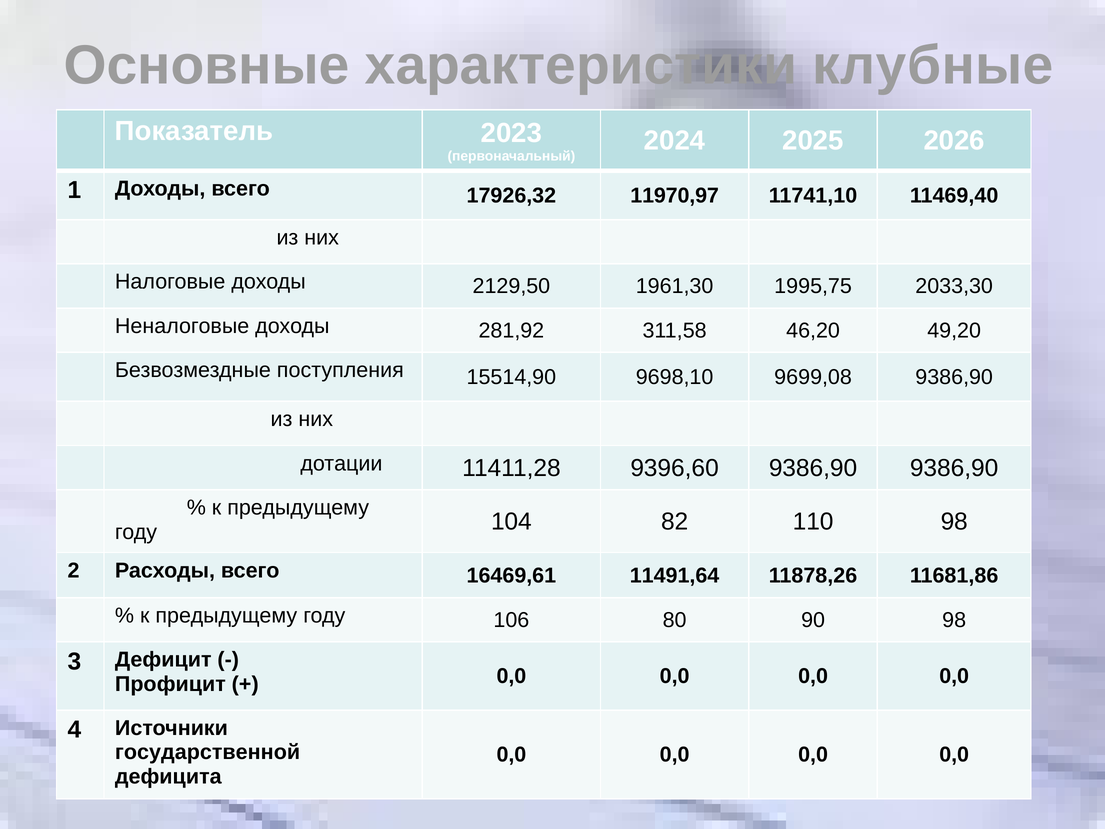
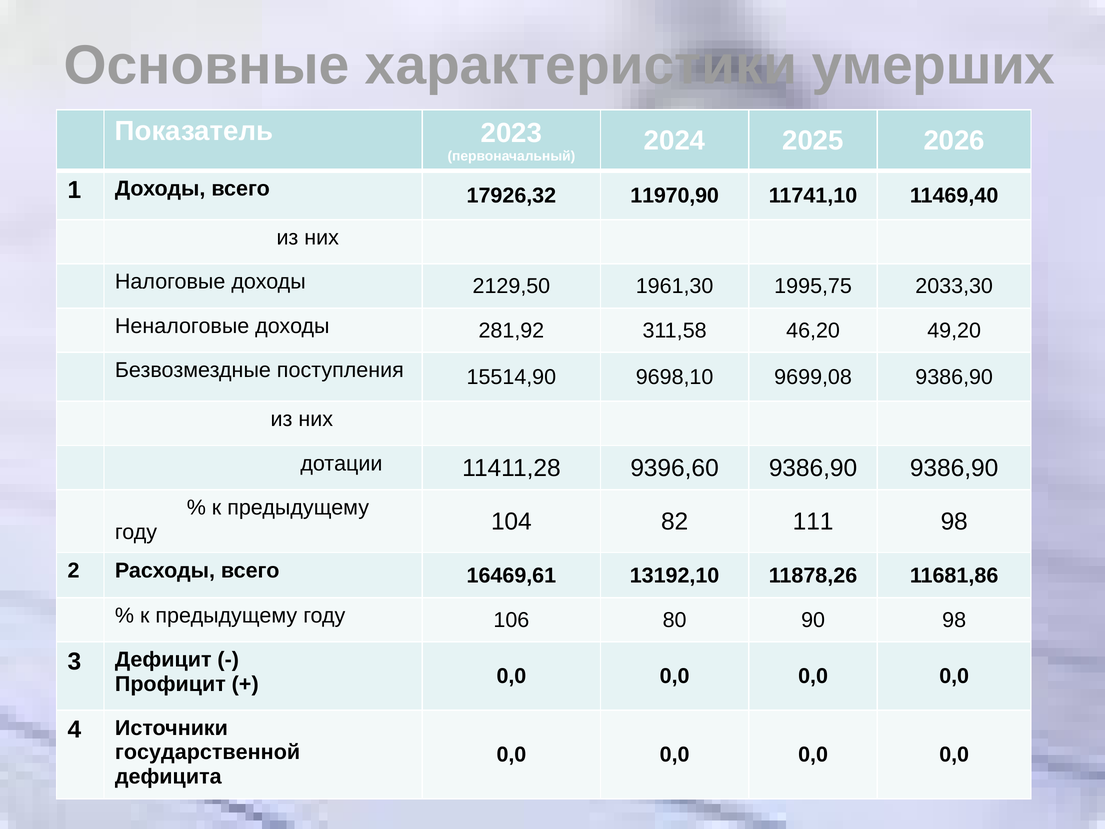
клубные: клубные -> умерших (933, 65)
11970,97: 11970,97 -> 11970,90 (675, 195)
110: 110 -> 111 (813, 521)
11491,64: 11491,64 -> 13192,10 (675, 575)
